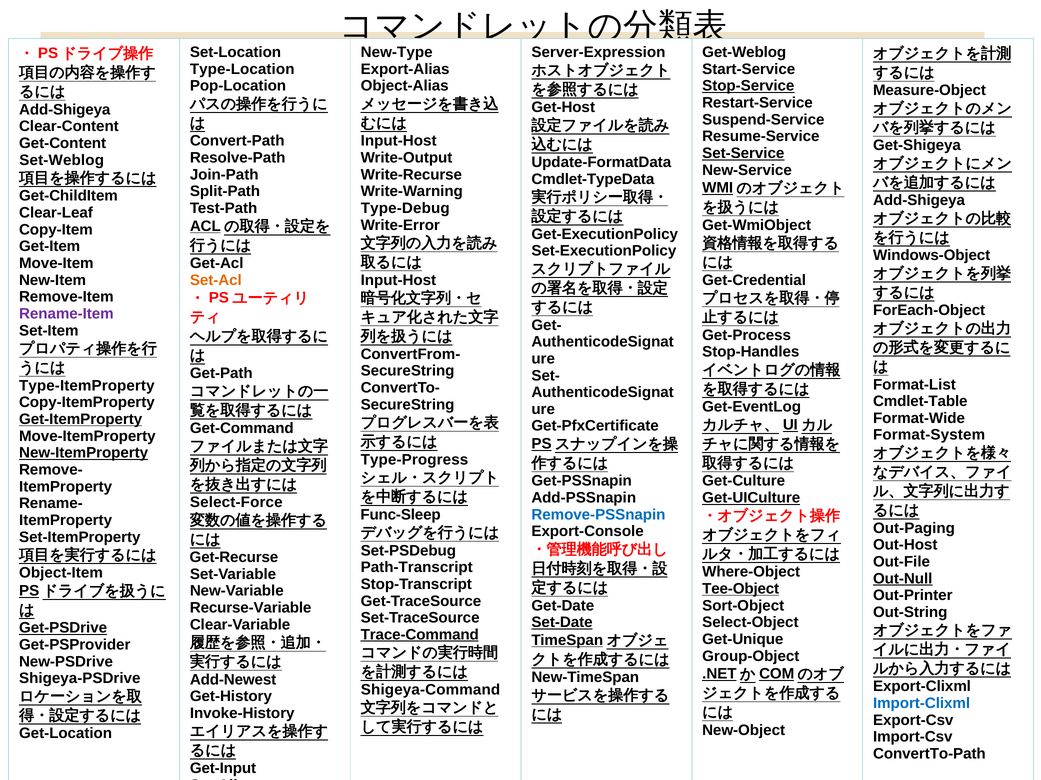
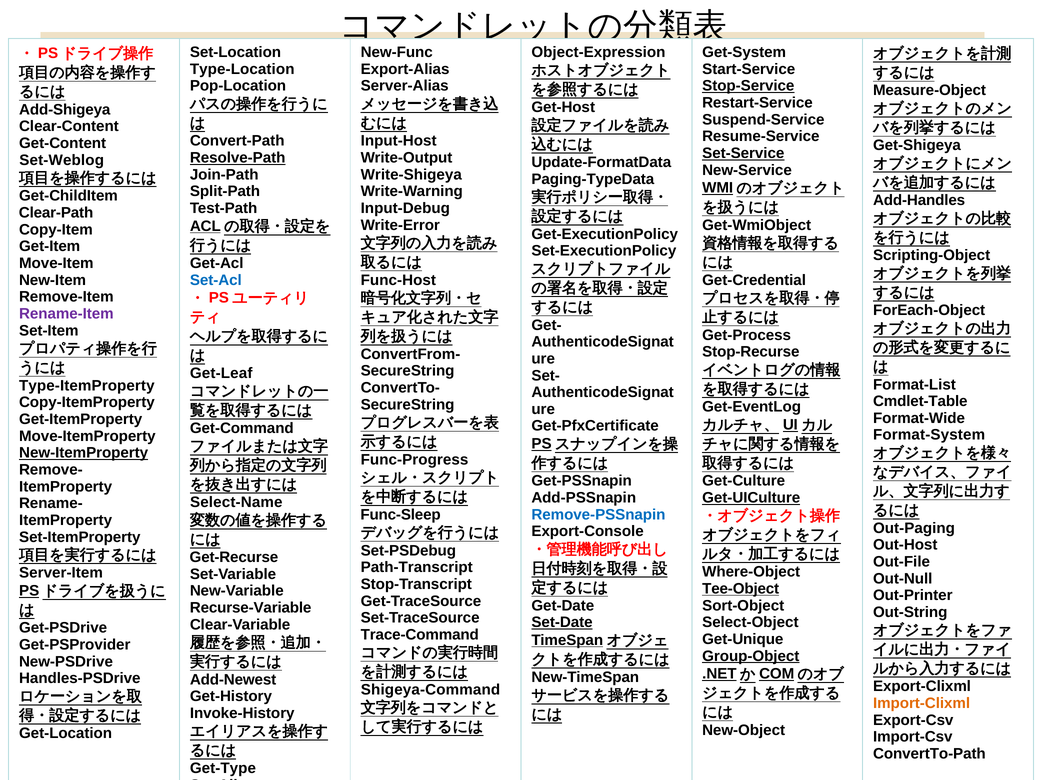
New-Type: New-Type -> New-Func (397, 52)
Server-Expression: Server-Expression -> Object-Expression (598, 52)
Get-Weblog: Get-Weblog -> Get-System (744, 52)
Object-Alias: Object-Alias -> Server-Alias (405, 86)
Resolve-Path underline: none -> present (238, 158)
Write-Recurse: Write-Recurse -> Write-Shigeya (411, 175)
Cmdlet-TypeData: Cmdlet-TypeData -> Paging-TypeData (593, 179)
Add-Shigeya: Add-Shigeya -> Add-Handles (919, 201)
Type-Debug: Type-Debug -> Input-Debug (405, 208)
Clear-Leaf: Clear-Leaf -> Clear-Path (56, 213)
Windows-Object: Windows-Object -> Scripting-Object (932, 256)
Set-Acl colour: orange -> blue (216, 280)
Input-Host: Input-Host -> Func-Host (398, 280)
Stop-Handles: Stop-Handles -> Stop-Recurse (751, 352)
Get-Path: Get-Path -> Get-Leaf (221, 374)
Get-ItemProperty underline: present -> none (81, 420)
Type-Progress: Type-Progress -> Func-Progress (414, 460)
Select-Force: Select-Force -> Select-Name (236, 503)
Object-Item: Object-Item -> Server-Item (61, 573)
Out-Null underline: present -> none (903, 579)
Get-PSDrive underline: present -> none (63, 629)
Trace-Command underline: present -> none (420, 635)
Group-Object underline: none -> present (751, 657)
Shigeya-PSDrive: Shigeya-PSDrive -> Handles-PSDrive (80, 679)
Import-Clixml colour: blue -> orange (922, 704)
Get-Input: Get-Input -> Get-Type (223, 769)
